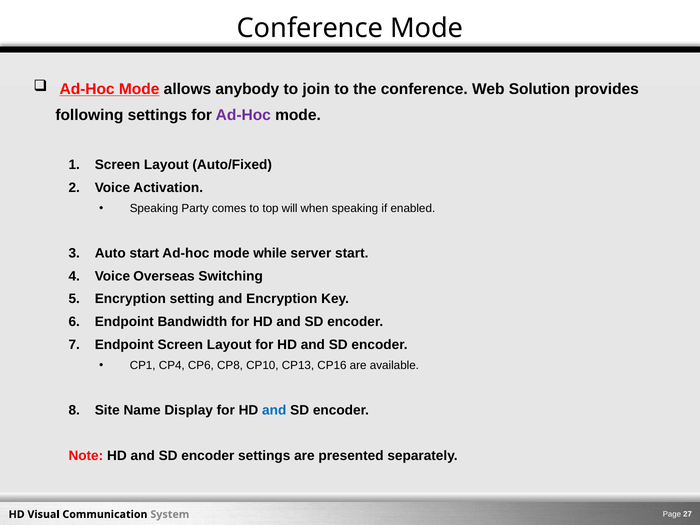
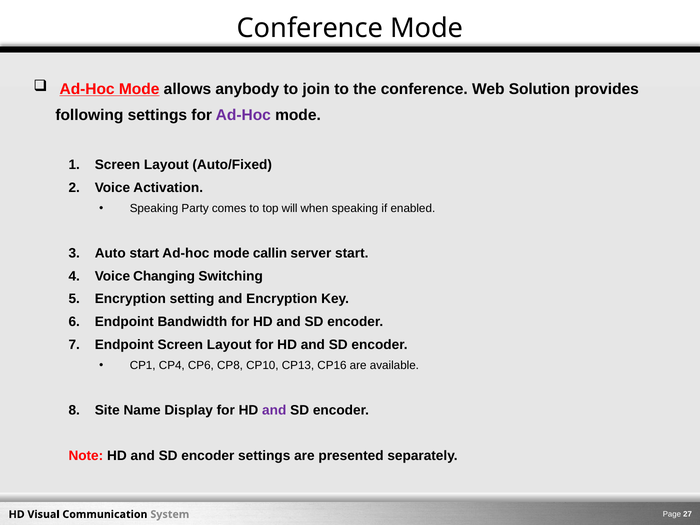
while: while -> callin (270, 253)
Overseas: Overseas -> Changing (164, 276)
and colour: blue -> purple (274, 410)
